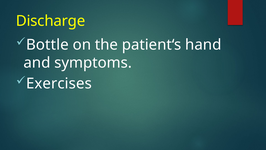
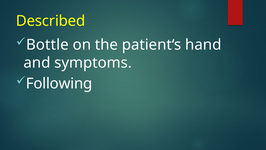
Discharge: Discharge -> Described (51, 21)
Exercises: Exercises -> Following (59, 83)
